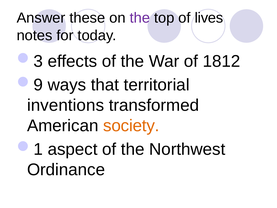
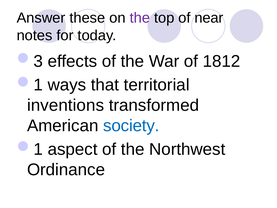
lives: lives -> near (209, 18)
9: 9 -> 1 (38, 85)
society colour: orange -> blue (131, 125)
